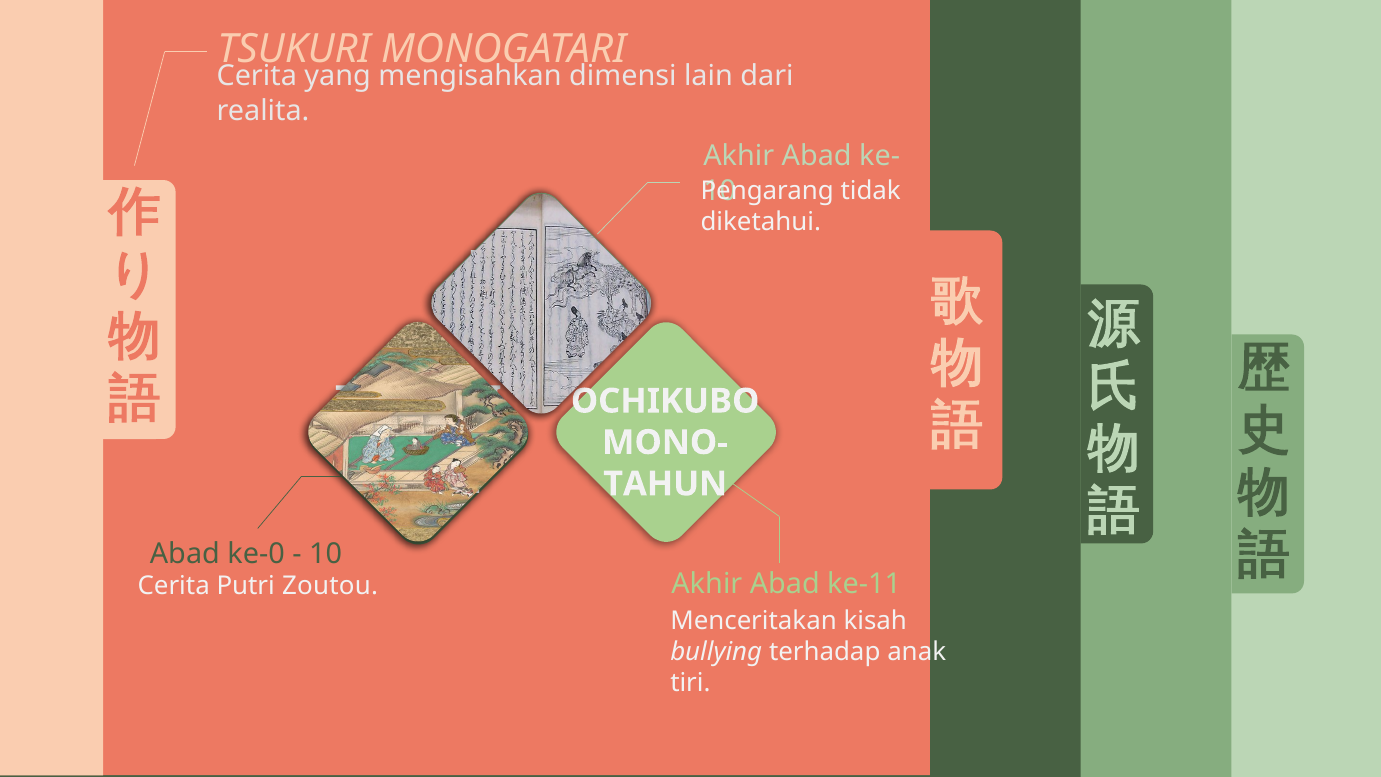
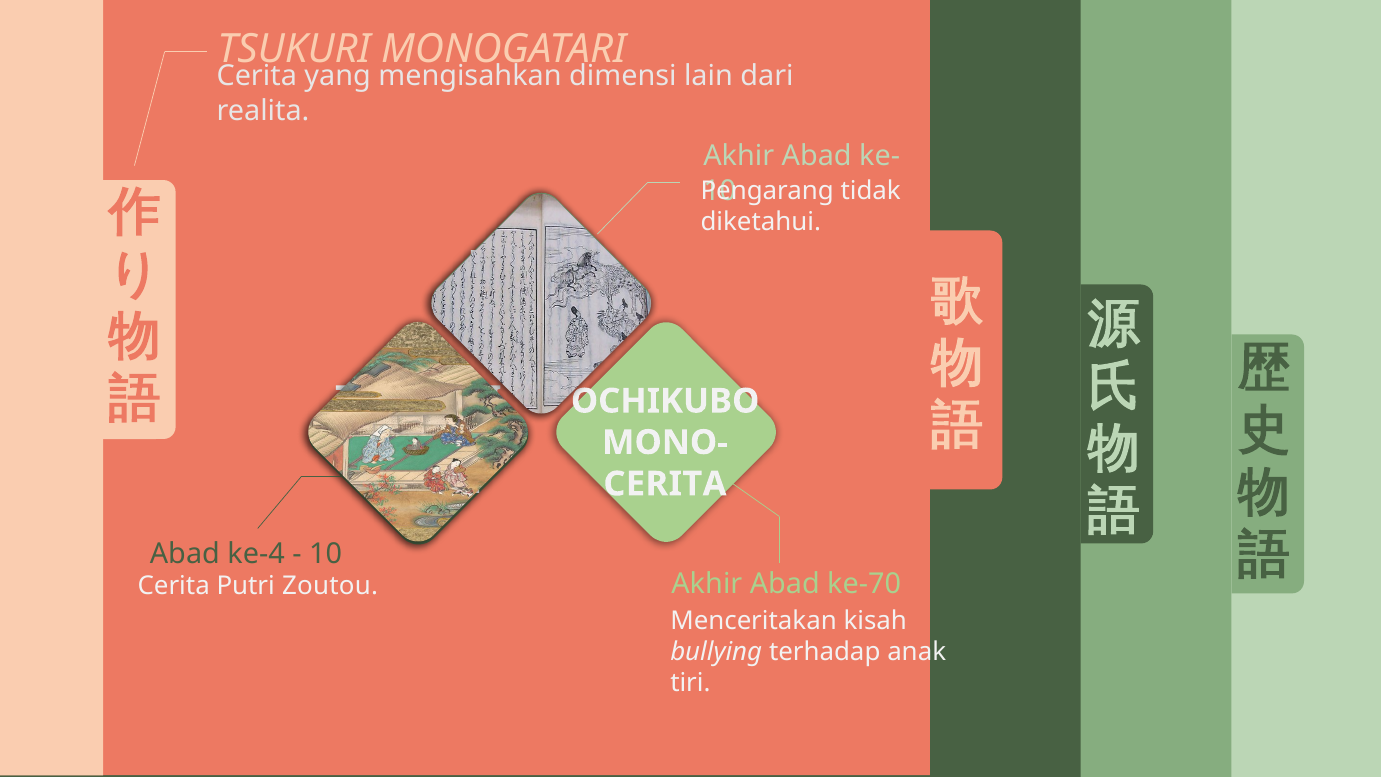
TAHUN: TAHUN -> CERITA (665, 484)
ke-0: ke-0 -> ke-4 (256, 554)
ke-11: ke-11 -> ke-70 (864, 584)
